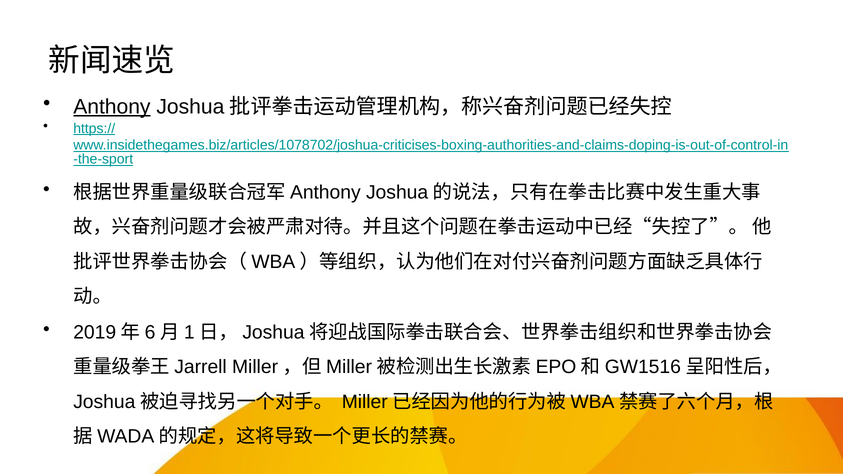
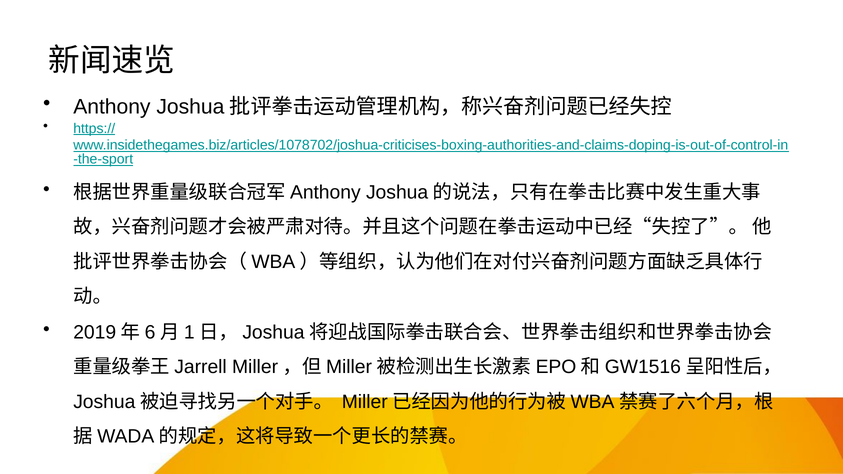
Anthony underline: present -> none (112, 107)
